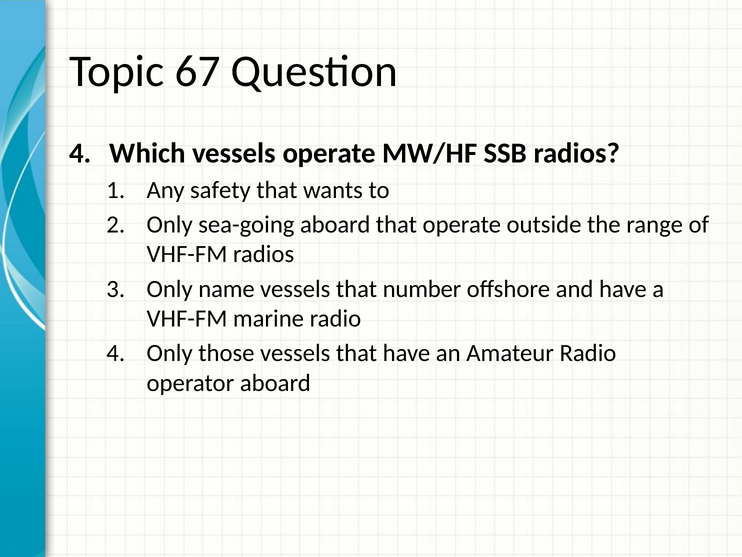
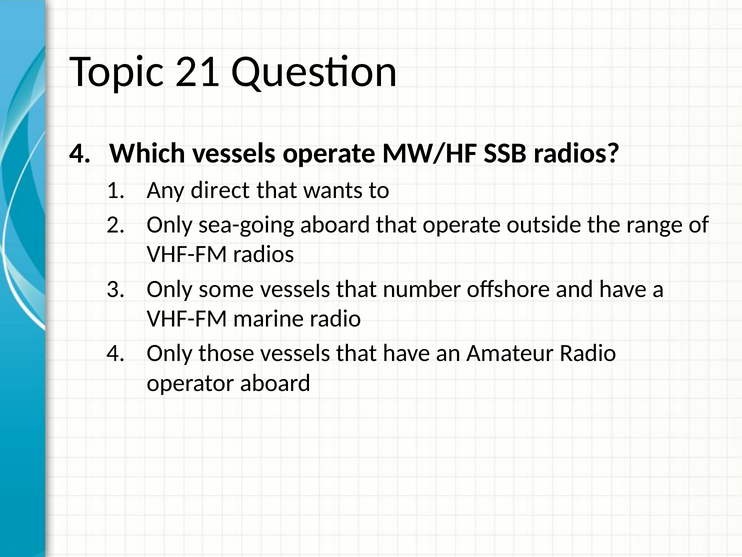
67: 67 -> 21 (198, 71)
safety: safety -> direct (220, 190)
name: name -> some (226, 289)
